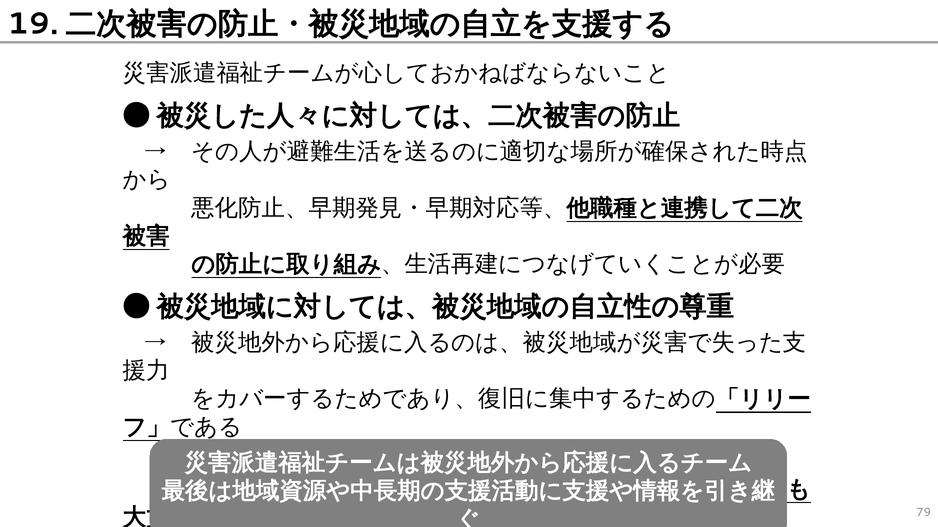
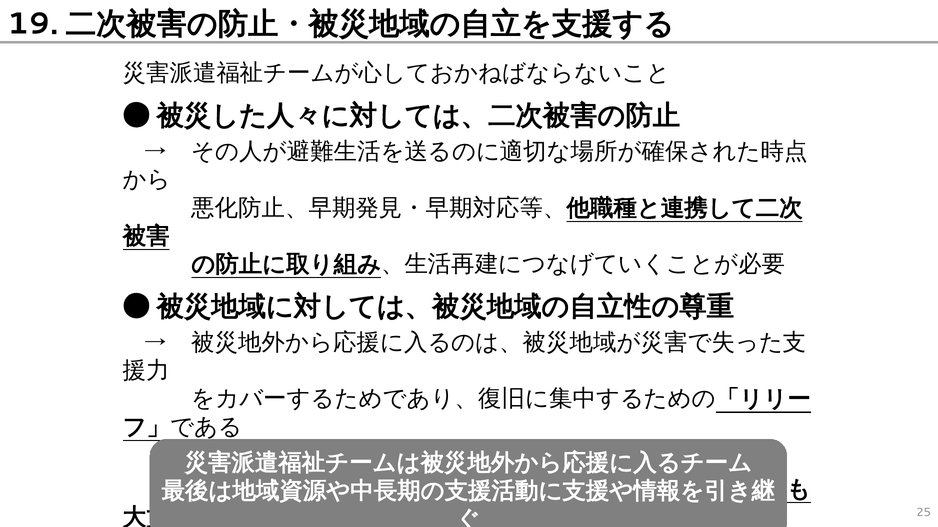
79: 79 -> 25 (924, 513)
